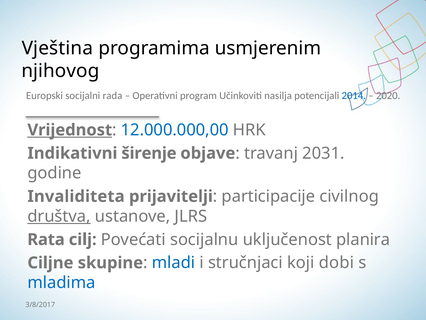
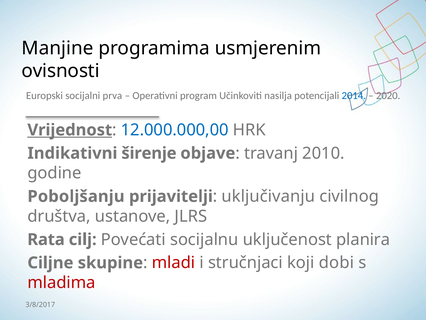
Vještina: Vještina -> Manjine (57, 48)
njihovog: njihovog -> ovisnosti (61, 71)
rada: rada -> prva (112, 96)
2031: 2031 -> 2010 (323, 153)
Invaliditeta: Invaliditeta -> Poboljšanju (76, 196)
participacije: participacije -> uključivanju (268, 196)
društva underline: present -> none (59, 216)
mladi colour: blue -> red (174, 262)
mladima colour: blue -> red (61, 282)
